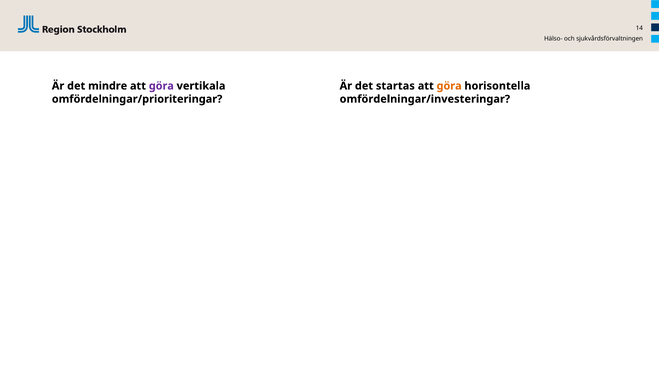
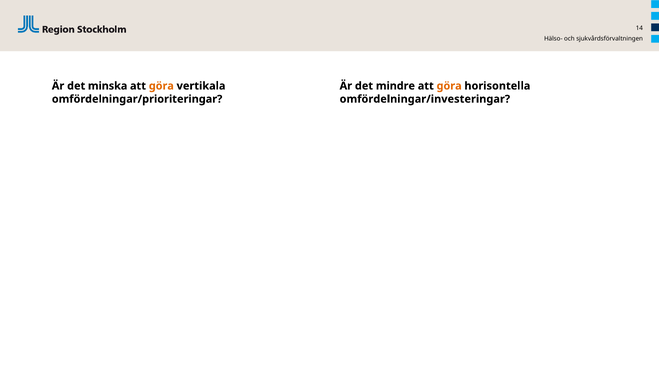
mindre: mindre -> minska (108, 86)
göra colour: purple -> orange (161, 86)
startas: startas -> mindre (395, 86)
